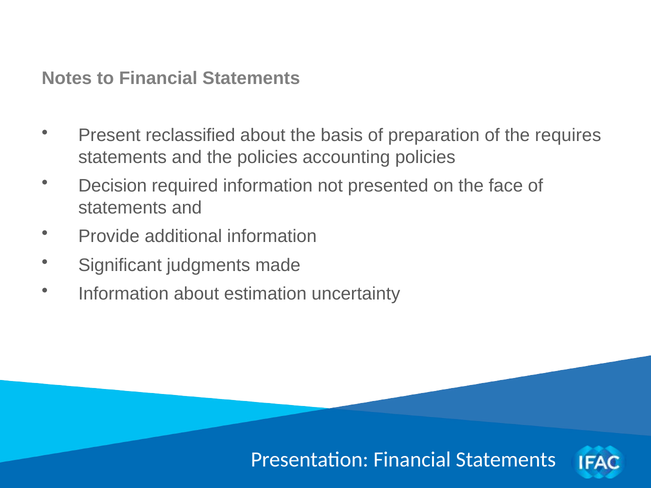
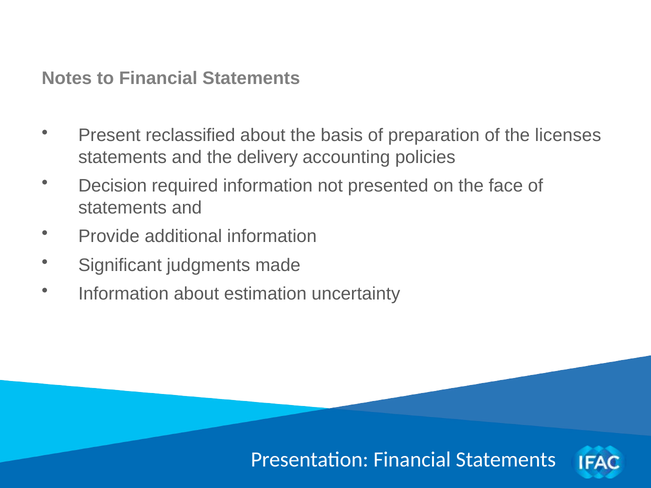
requires: requires -> licenses (568, 136)
the policies: policies -> delivery (267, 157)
